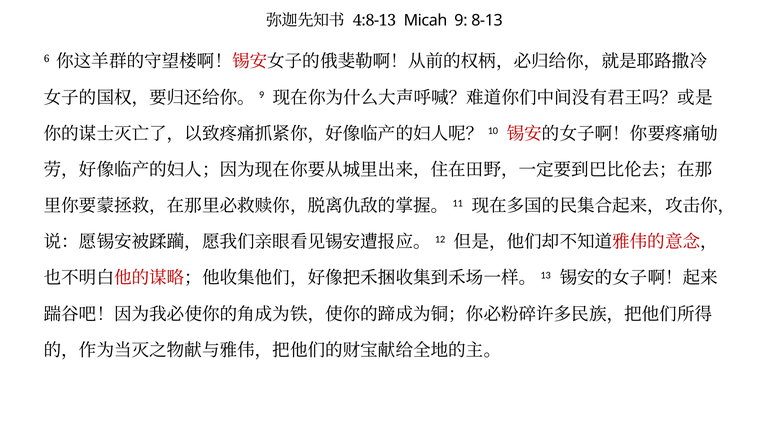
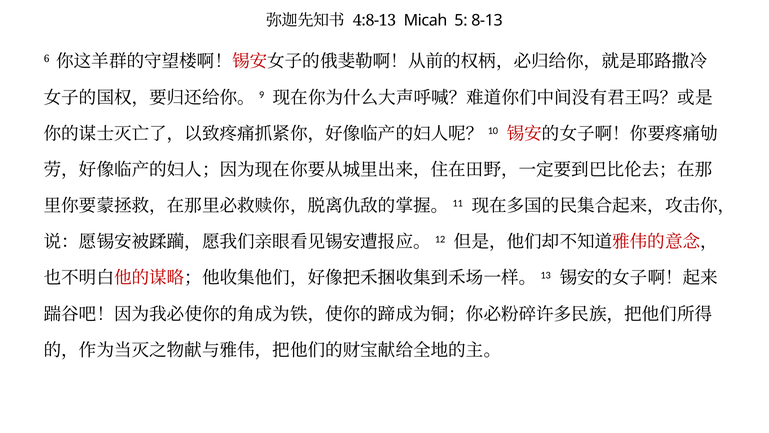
9: 9 -> 5 (461, 20)
